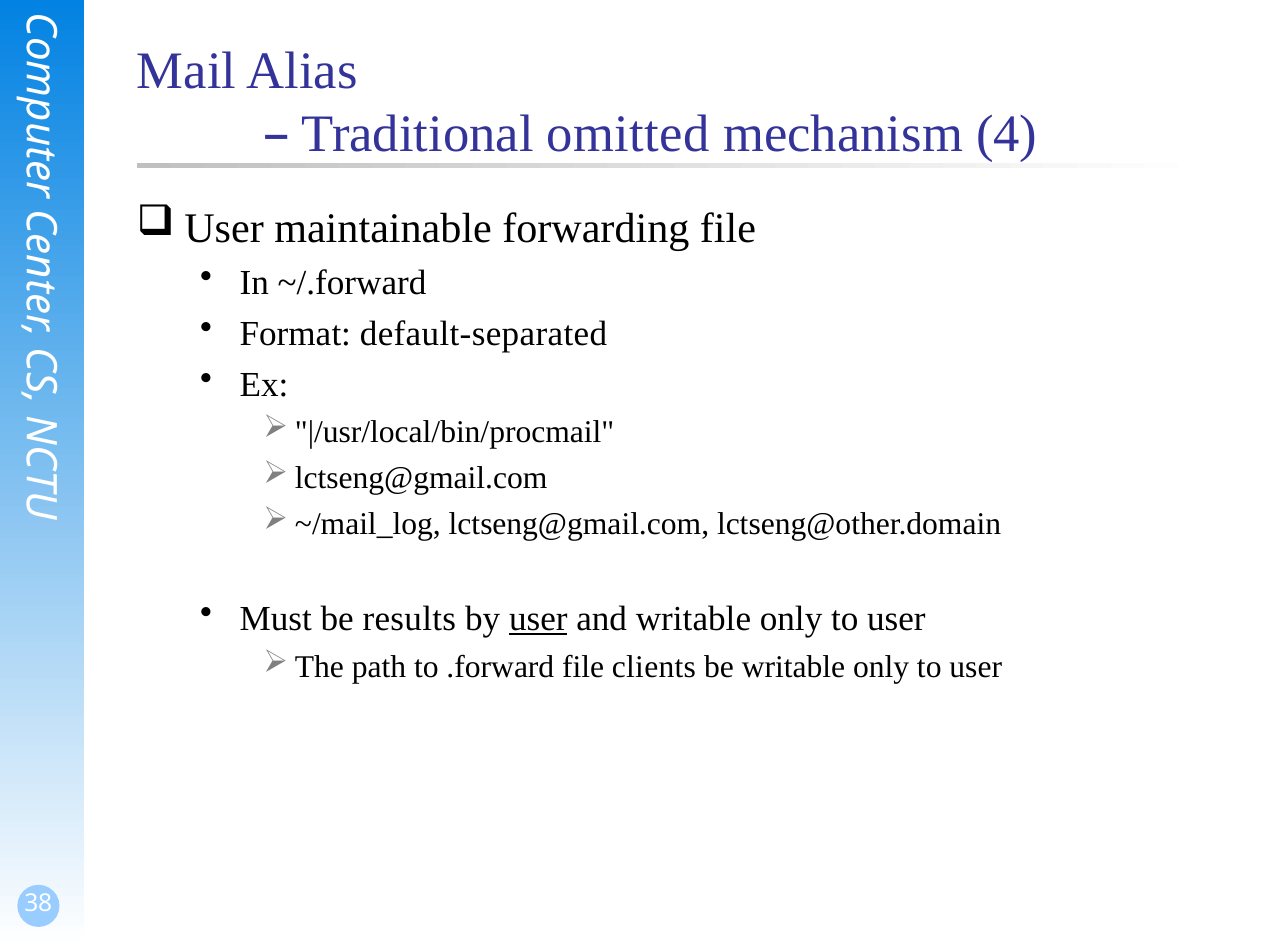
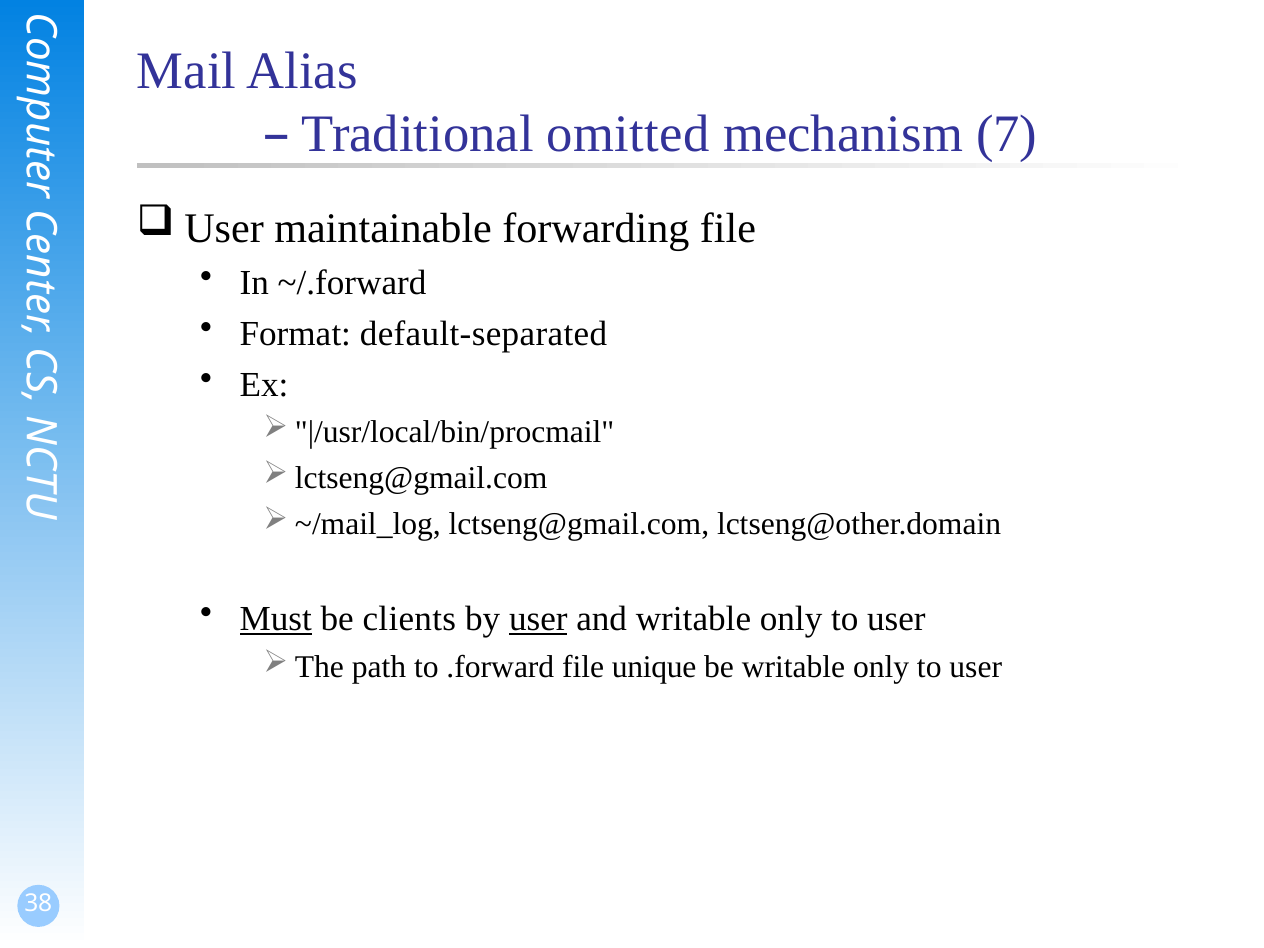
4: 4 -> 7 (1007, 134)
Must underline: none -> present (276, 619)
results: results -> clients (409, 619)
clients: clients -> unique (654, 667)
